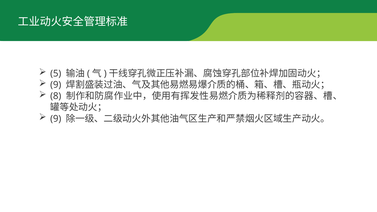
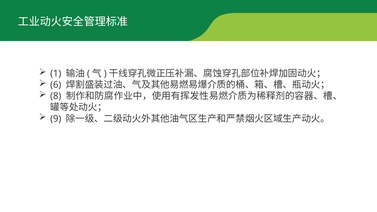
5: 5 -> 1 (56, 73)
9: 9 -> 6 (56, 85)
